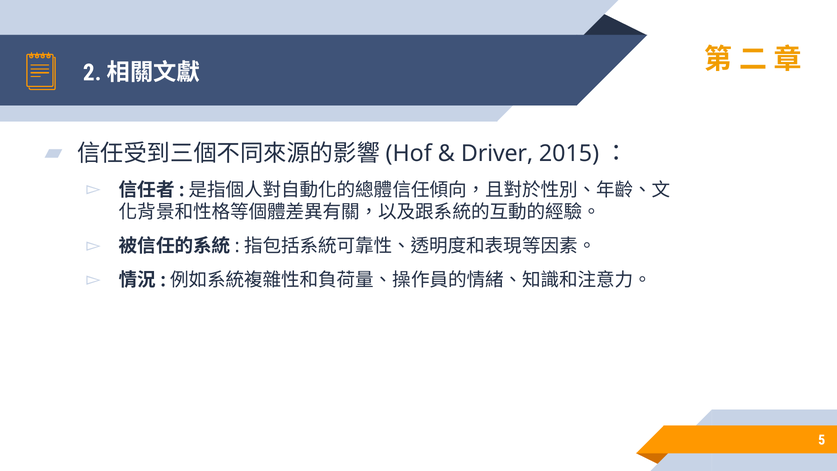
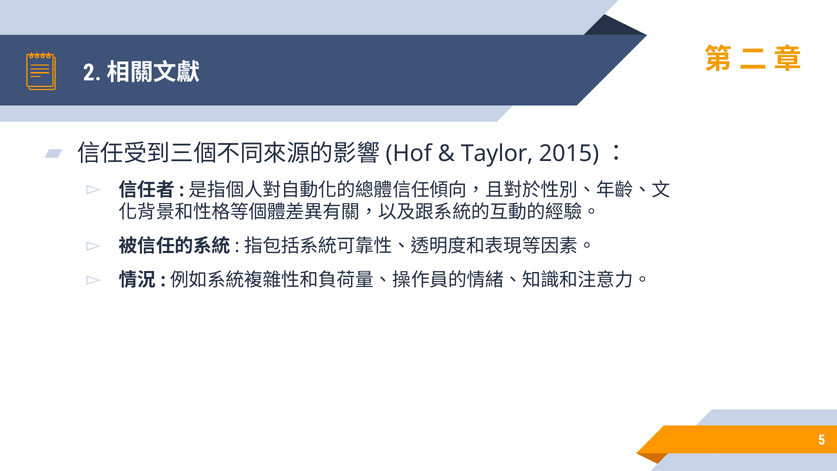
Driver: Driver -> Taylor (497, 154)
